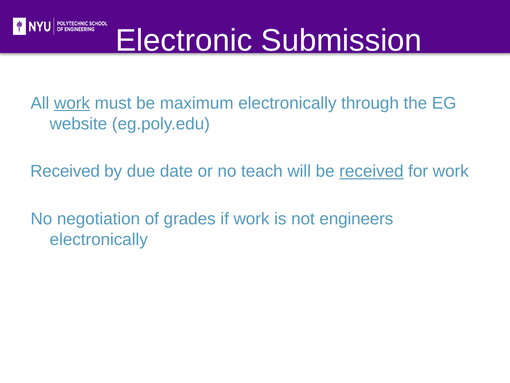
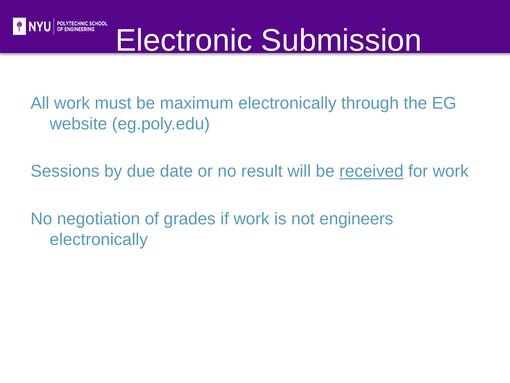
work underline: present -> none (72, 103)
Received: Received -> Sessions (65, 171)
teach: teach -> result (262, 171)
